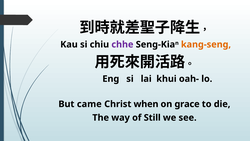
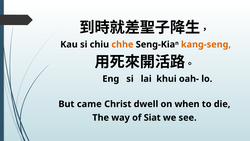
chhe colour: purple -> orange (122, 44)
when: when -> dwell (146, 104)
grace: grace -> when (187, 104)
Still: Still -> Siat (152, 117)
